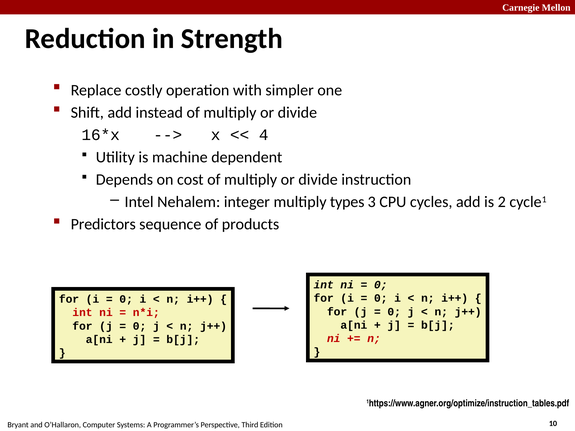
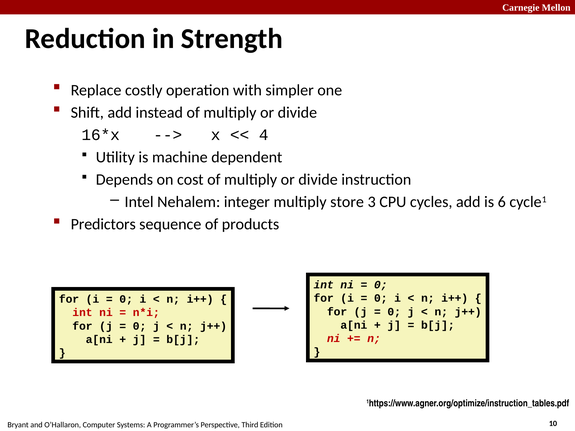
types: types -> store (347, 202)
2: 2 -> 6 (502, 202)
